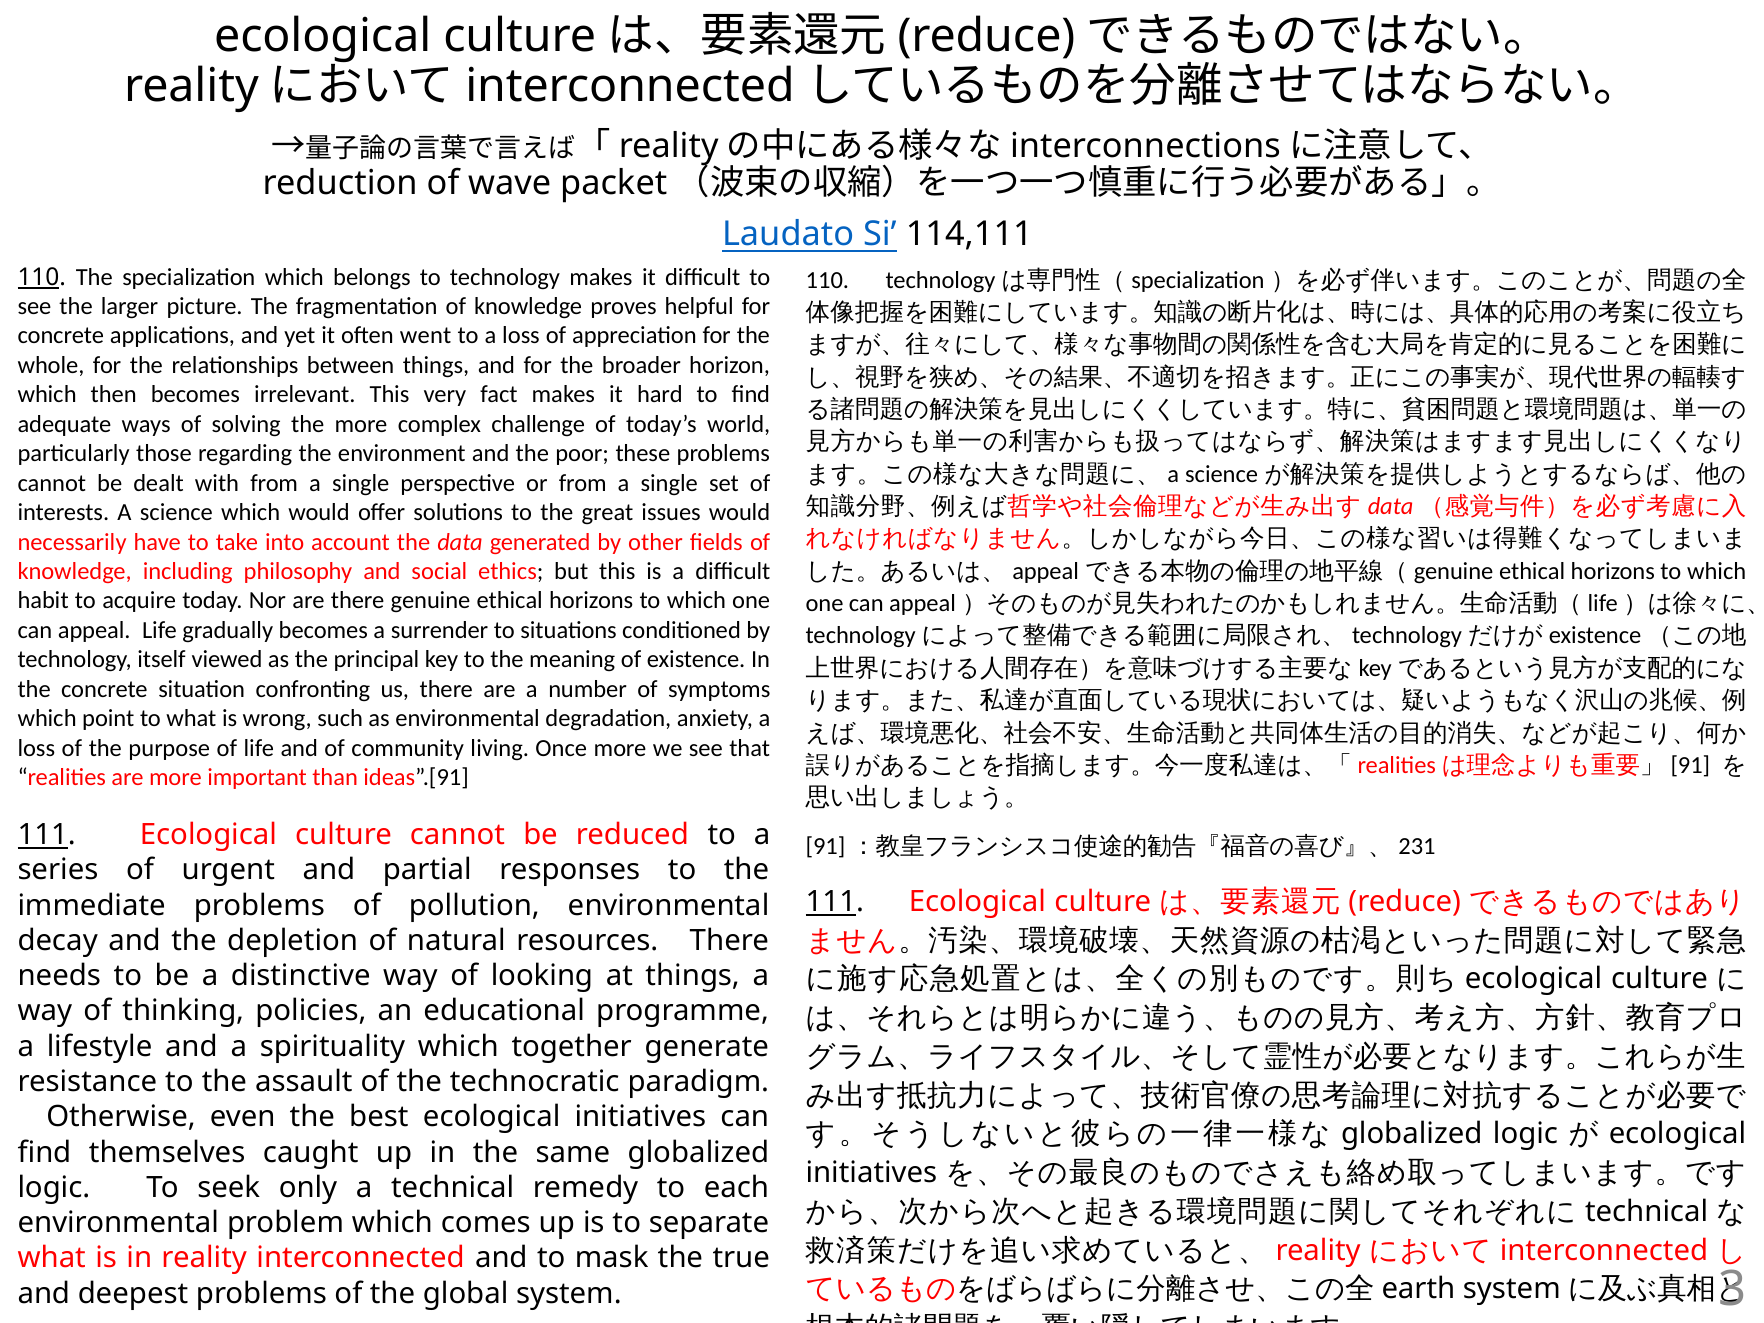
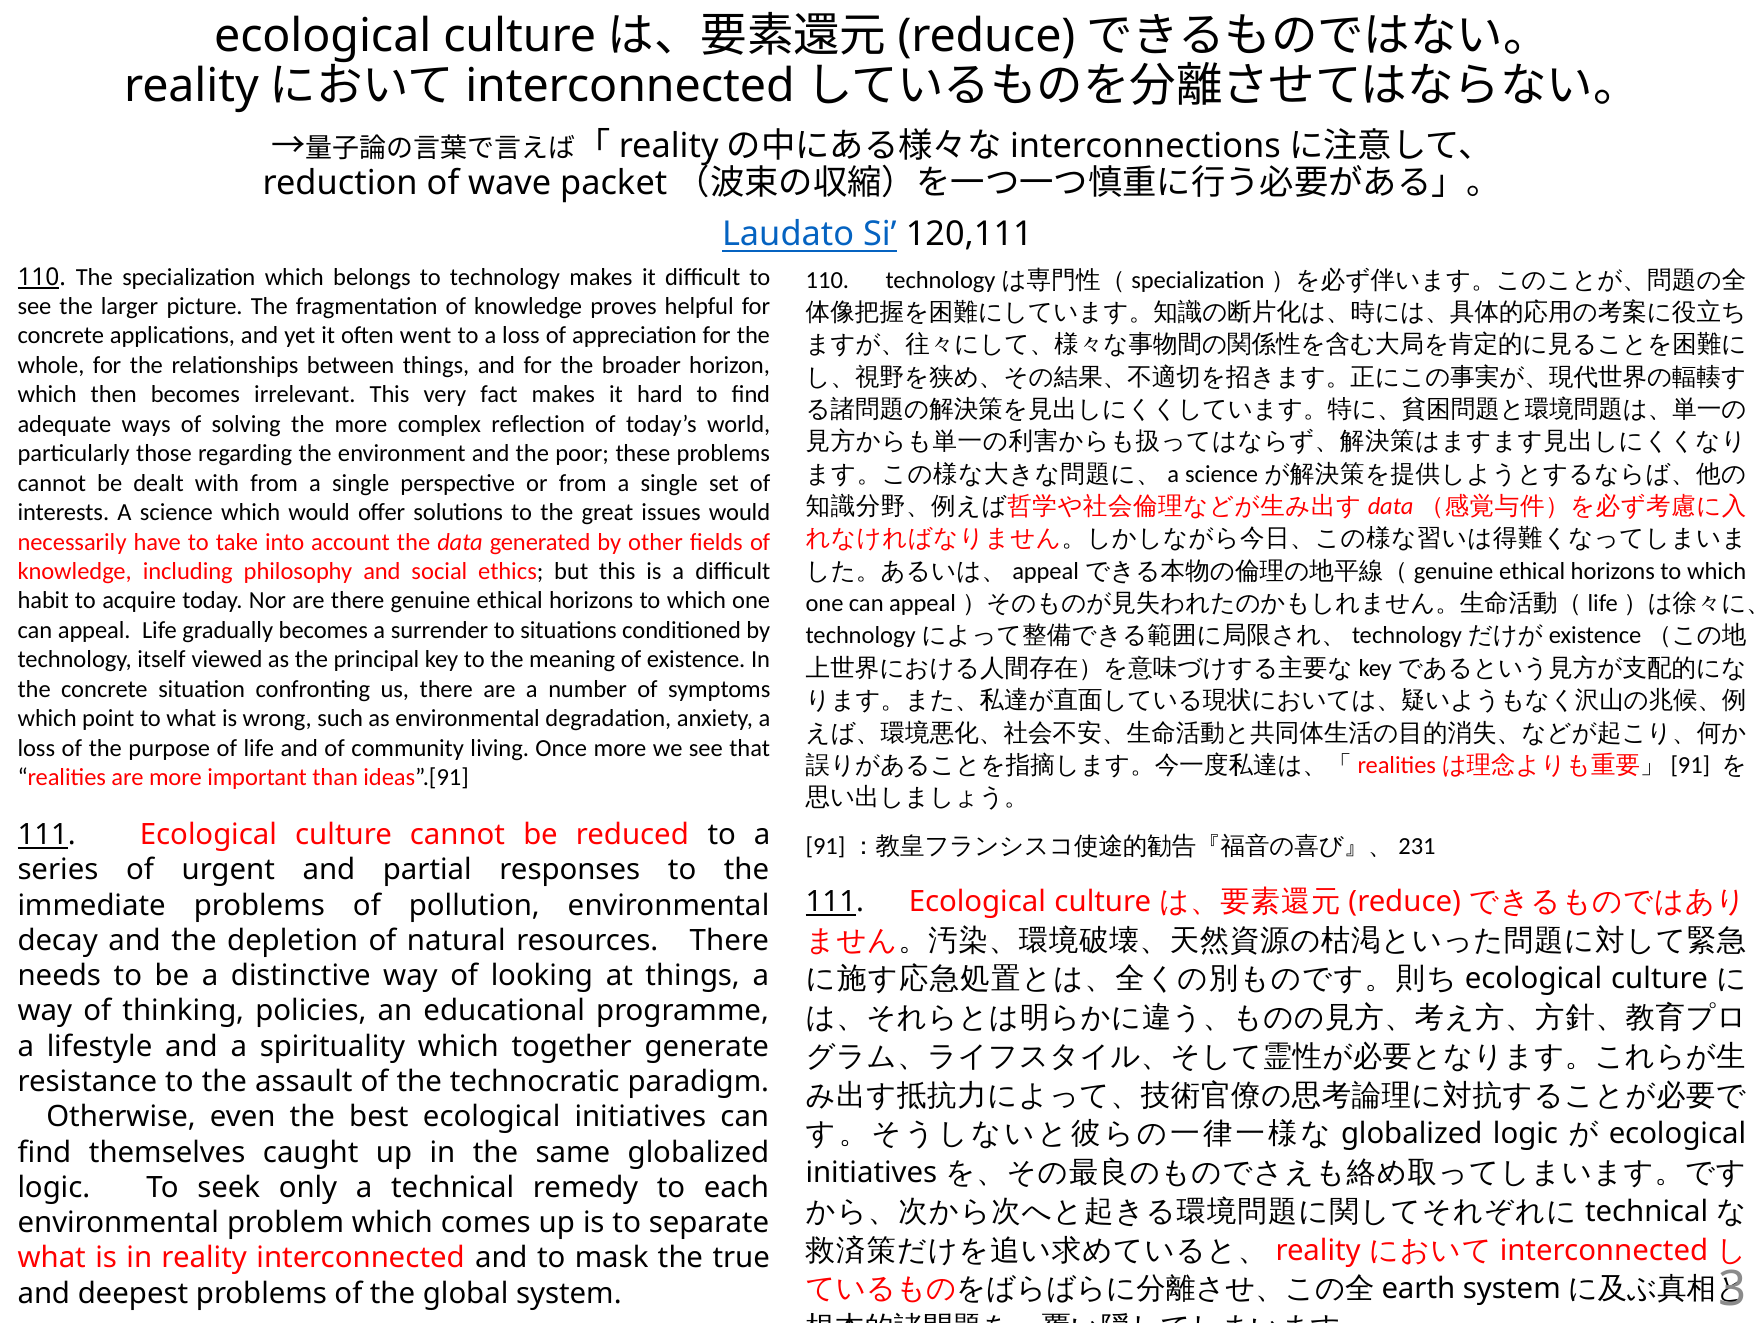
114,111: 114,111 -> 120,111 (969, 235)
challenge: challenge -> reflection (538, 424)
